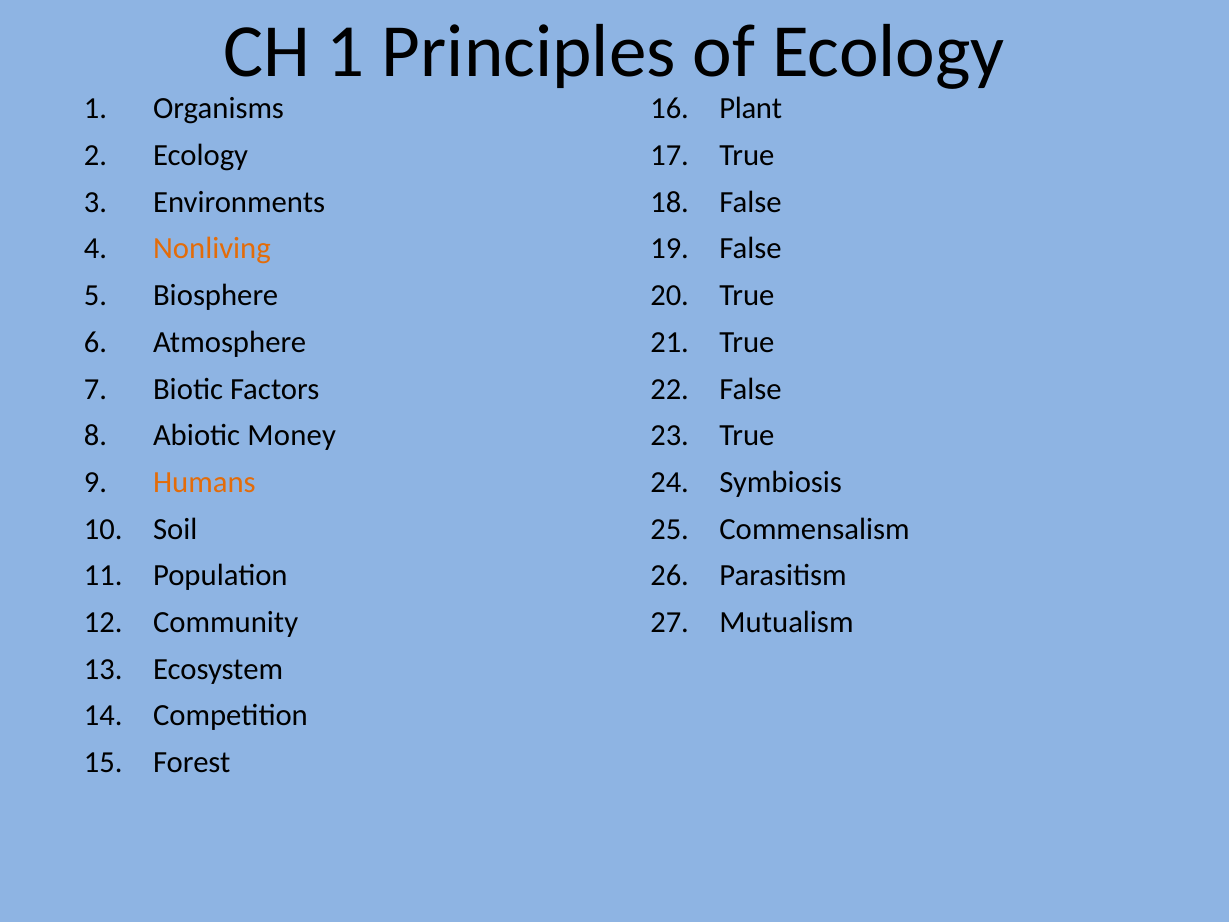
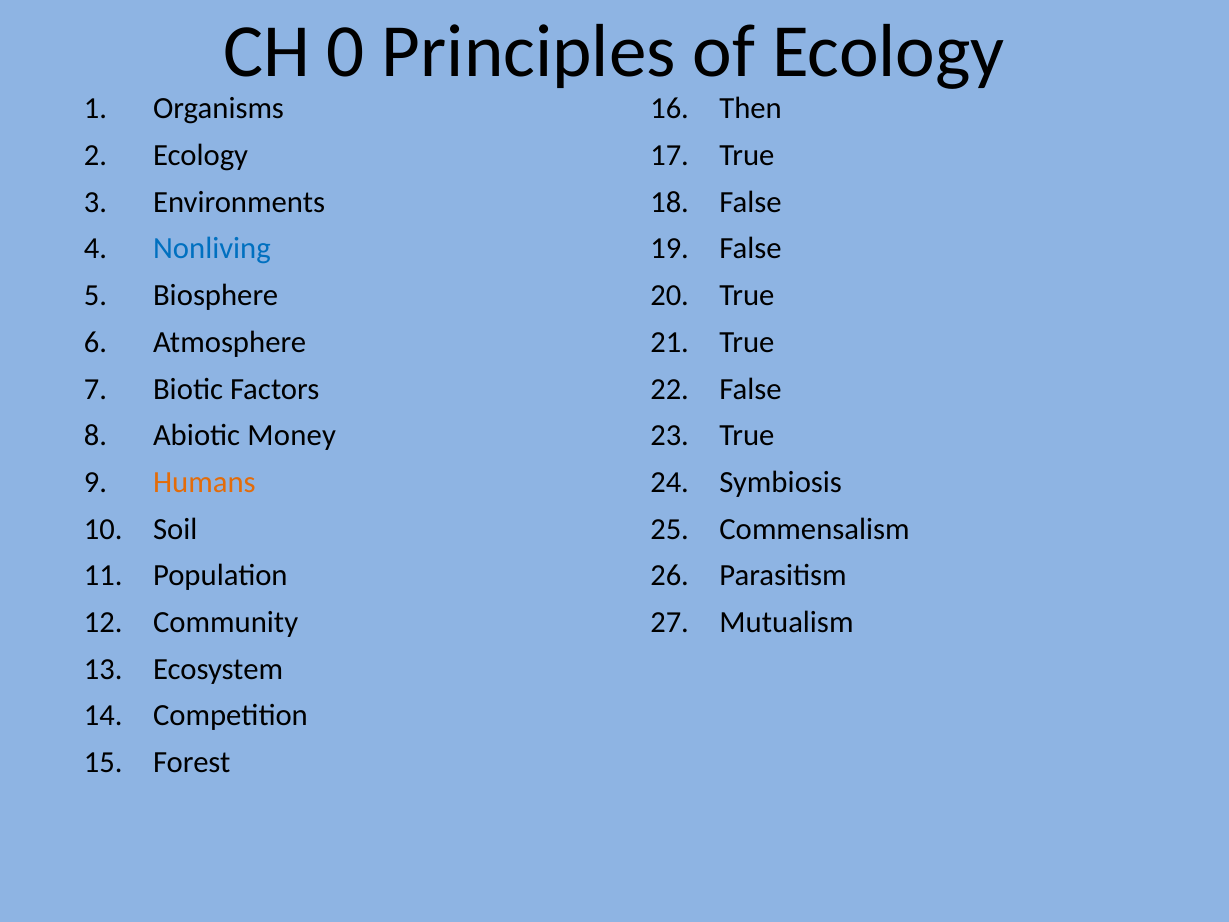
CH 1: 1 -> 0 (346, 51)
Plant: Plant -> Then (751, 109)
Nonliving colour: orange -> blue (212, 249)
